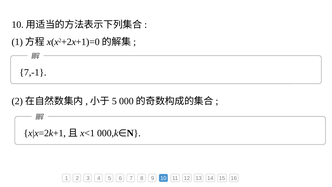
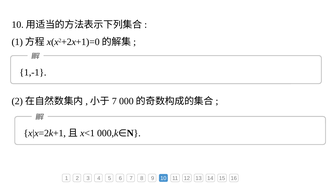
7,-1: 7,-1 -> 1,-1 (33, 72)
5: 5 -> 7 (114, 101)
